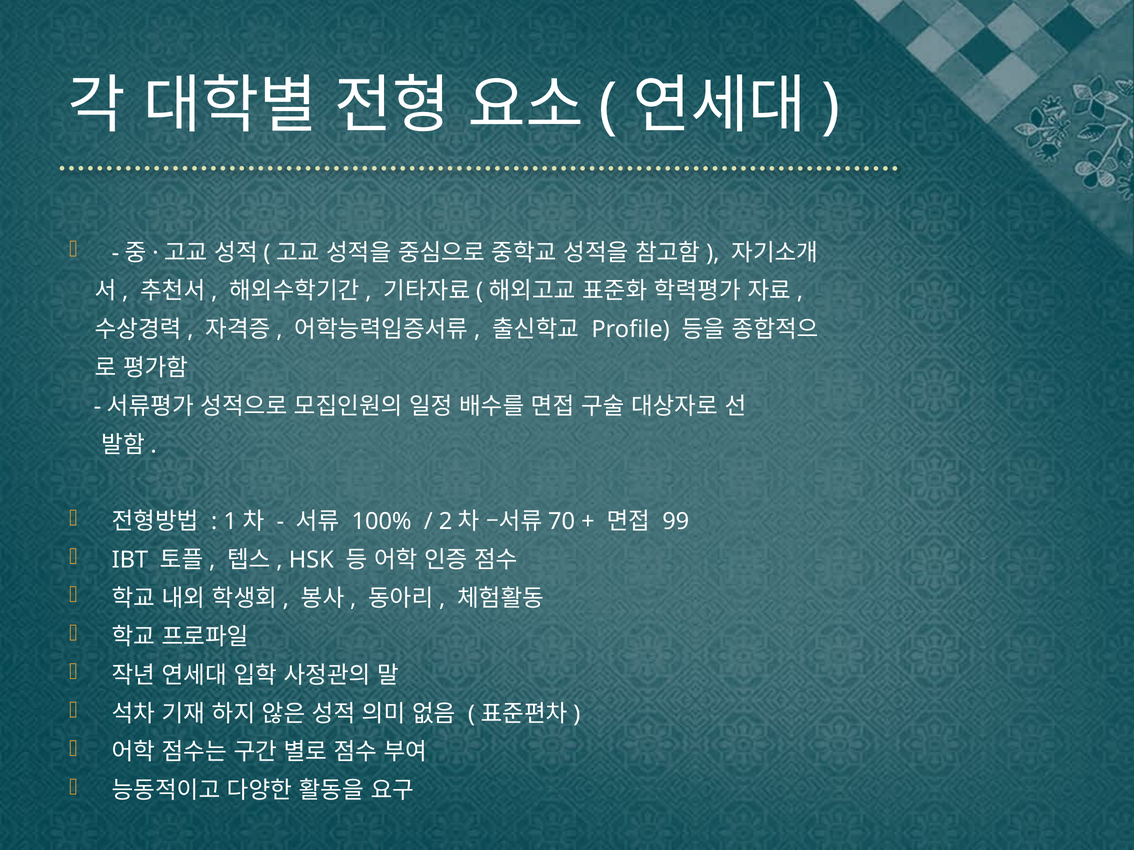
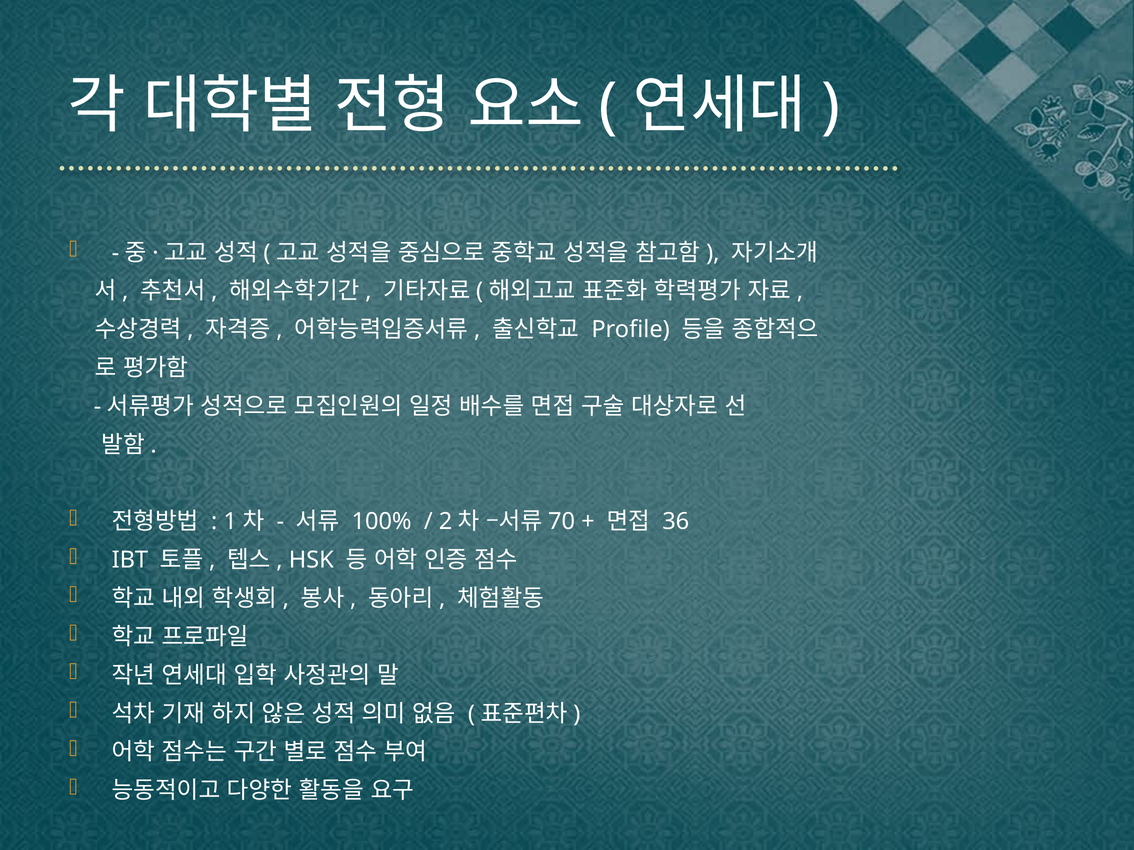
99: 99 -> 36 (676, 522)
